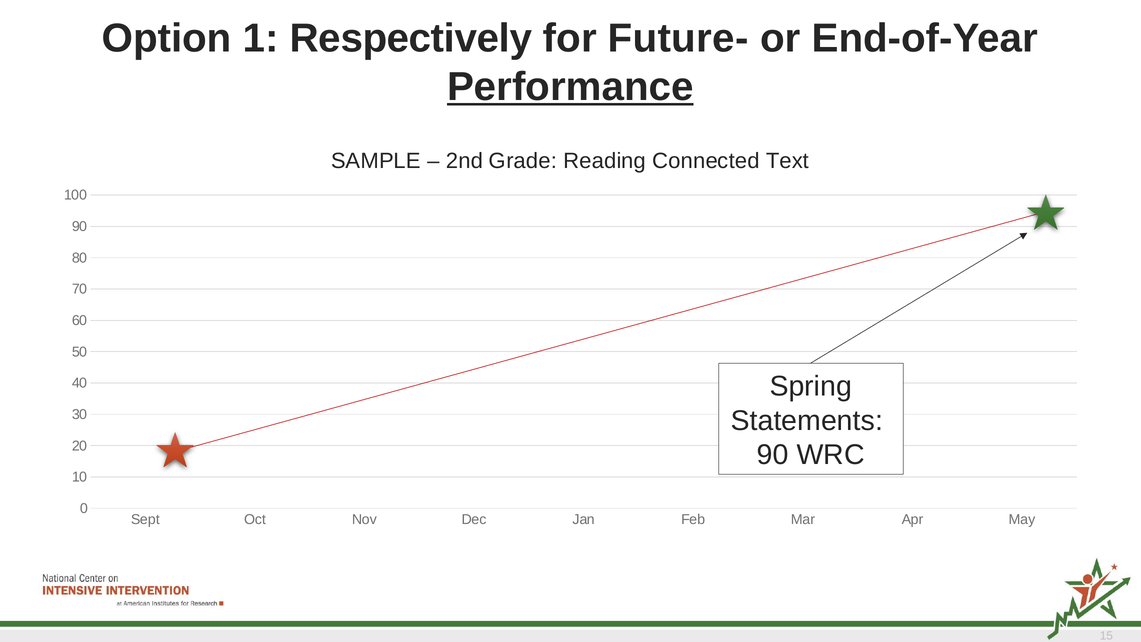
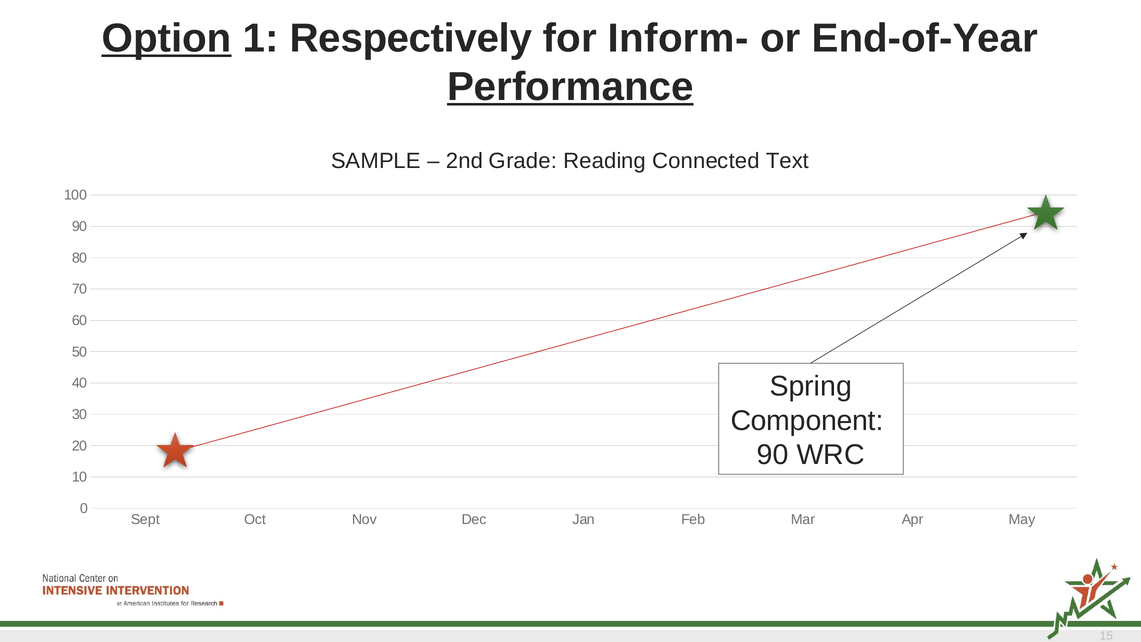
Option underline: none -> present (167, 38)
Future-: Future- -> Inform- (678, 38)
Statements: Statements -> Component (807, 420)
